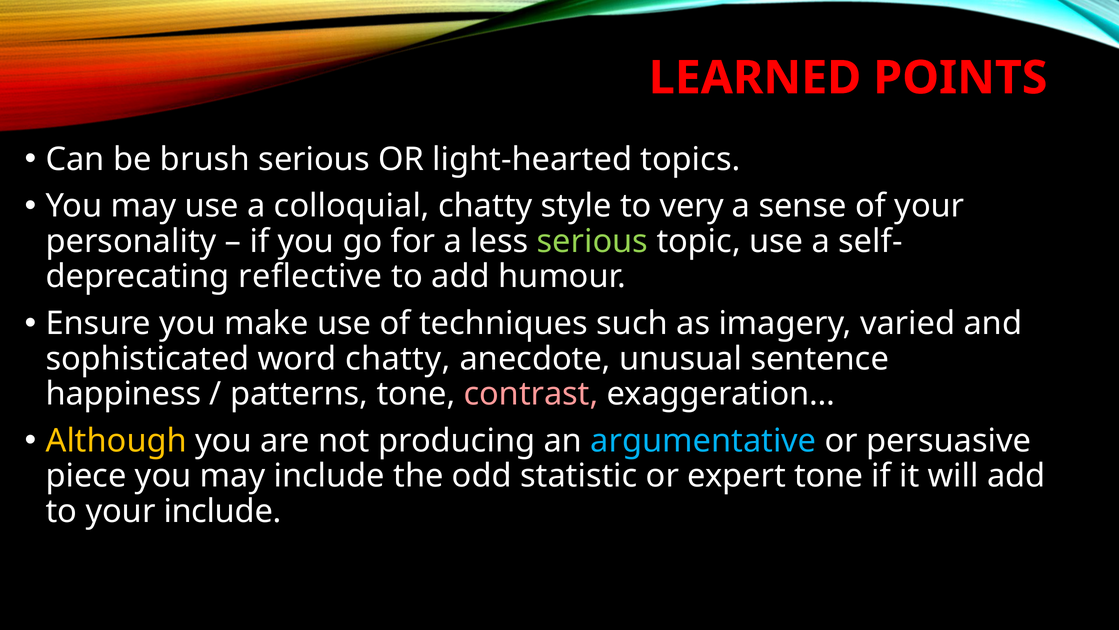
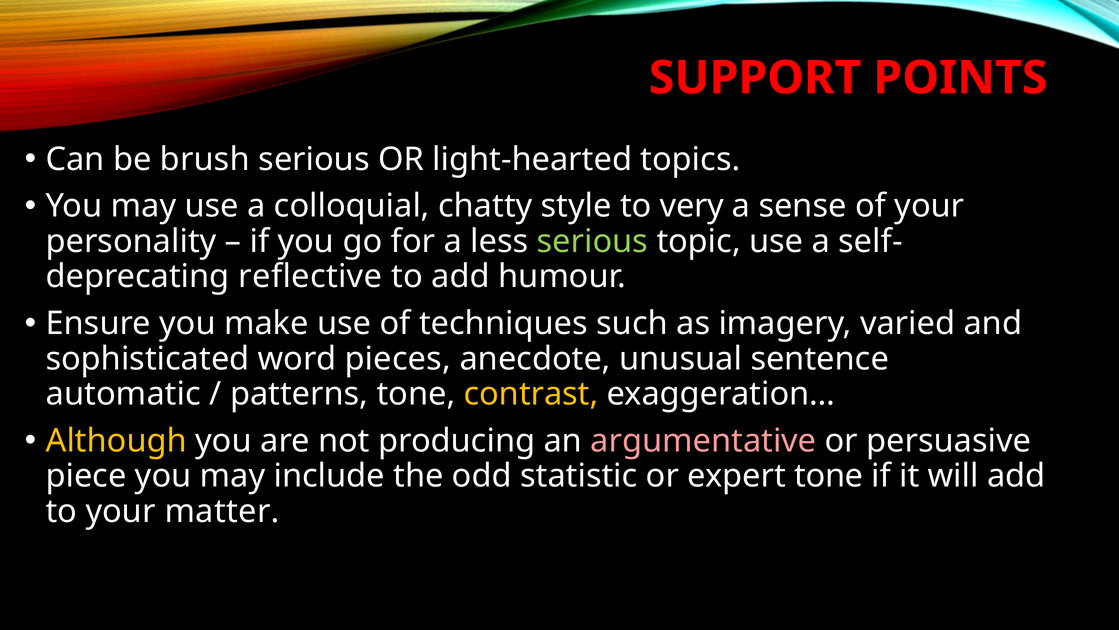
LEARNED: LEARNED -> SUPPORT (755, 78)
word chatty: chatty -> pieces (398, 358)
happiness: happiness -> automatic (123, 394)
contrast colour: pink -> yellow (531, 394)
argumentative colour: light blue -> pink (703, 440)
your include: include -> matter (222, 511)
